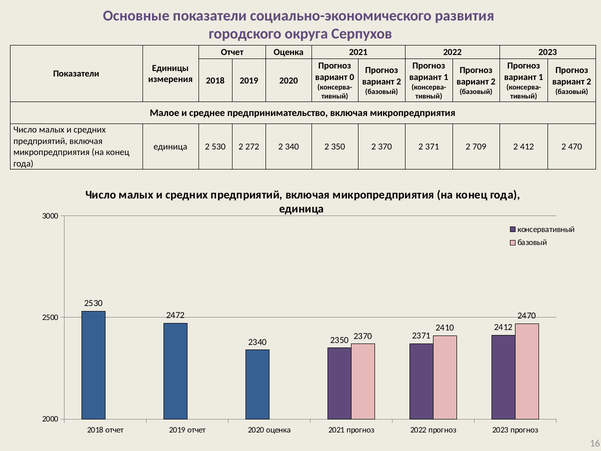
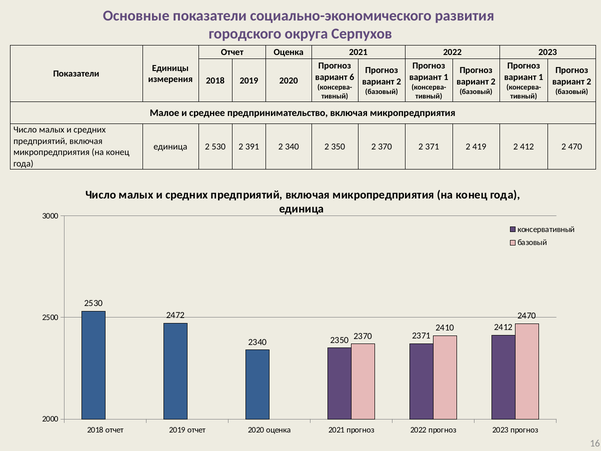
0: 0 -> 6 (352, 77)
272: 272 -> 391 (252, 147)
709: 709 -> 419 (479, 147)
